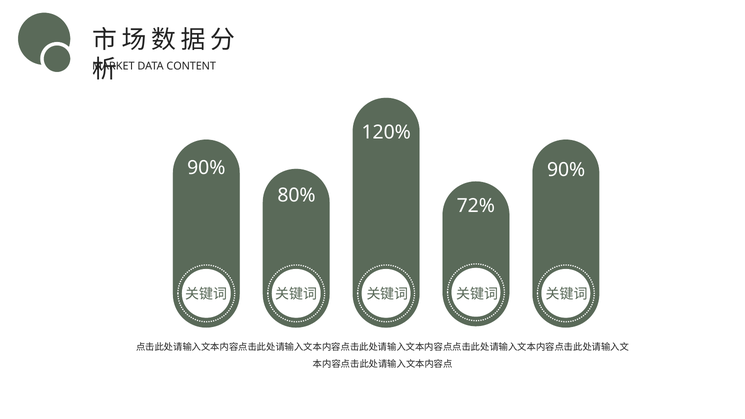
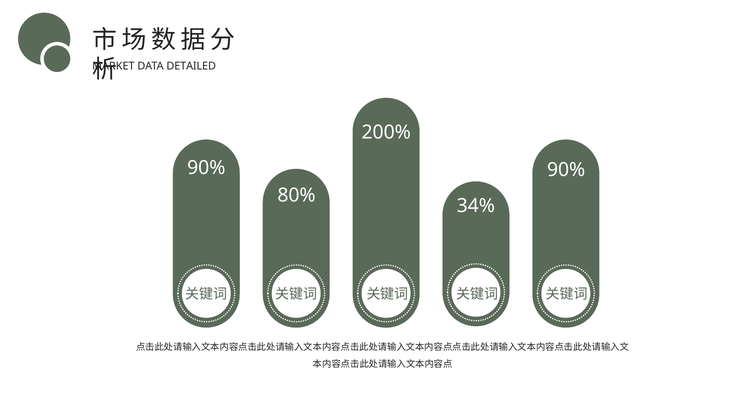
CONTENT: CONTENT -> DETAILED (191, 66)
120%: 120% -> 200% (386, 132)
72%: 72% -> 34% (476, 206)
